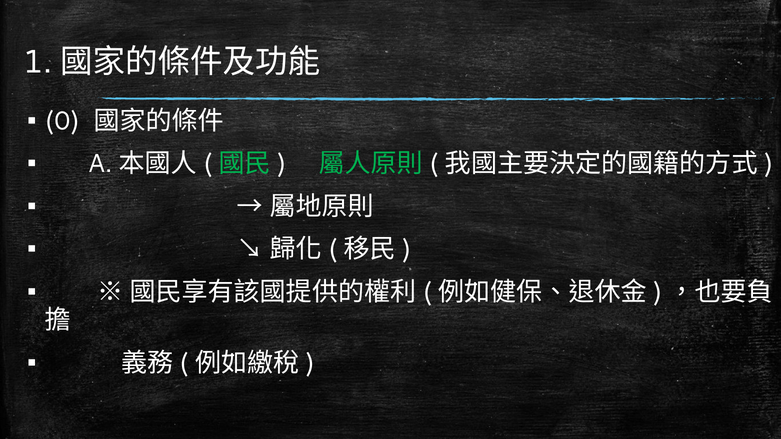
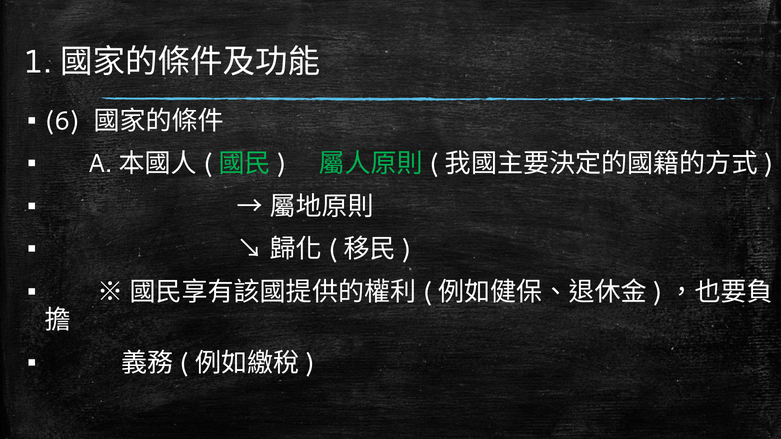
0: 0 -> 6 (63, 121)
